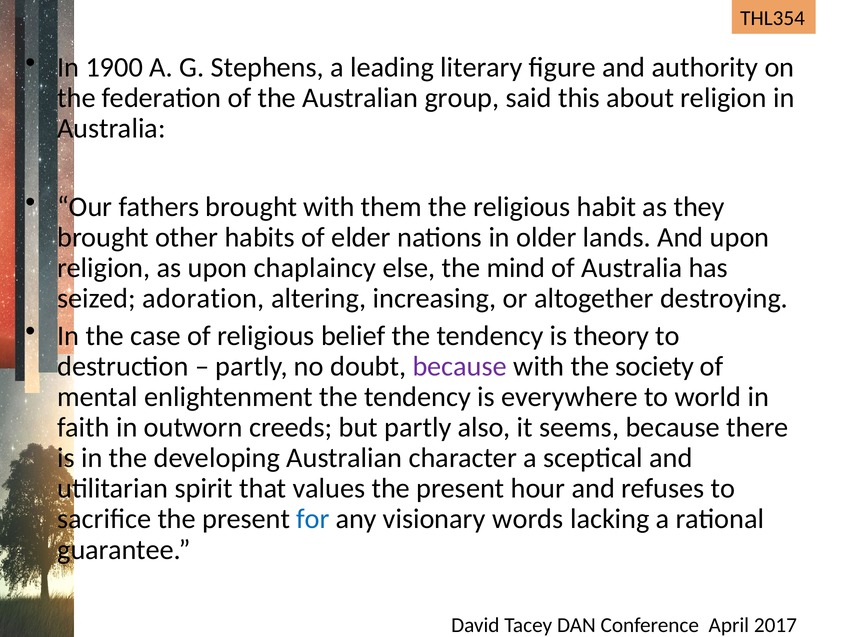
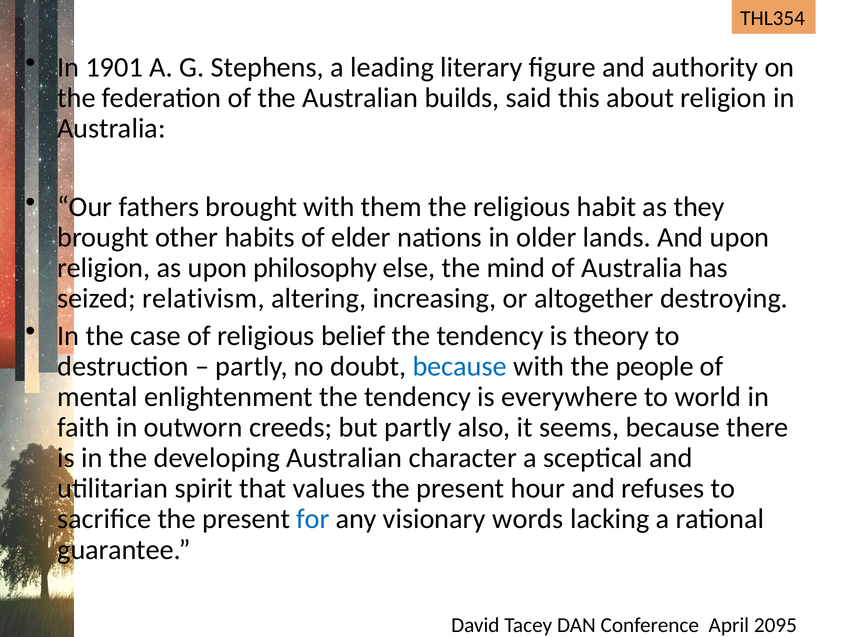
1900: 1900 -> 1901 (114, 68)
group: group -> builds (462, 98)
chaplaincy: chaplaincy -> philosophy (315, 268)
adoration: adoration -> relativism (203, 299)
because colour: purple -> blue (460, 367)
society: society -> people (655, 367)
2017: 2017 -> 2095 (775, 626)
